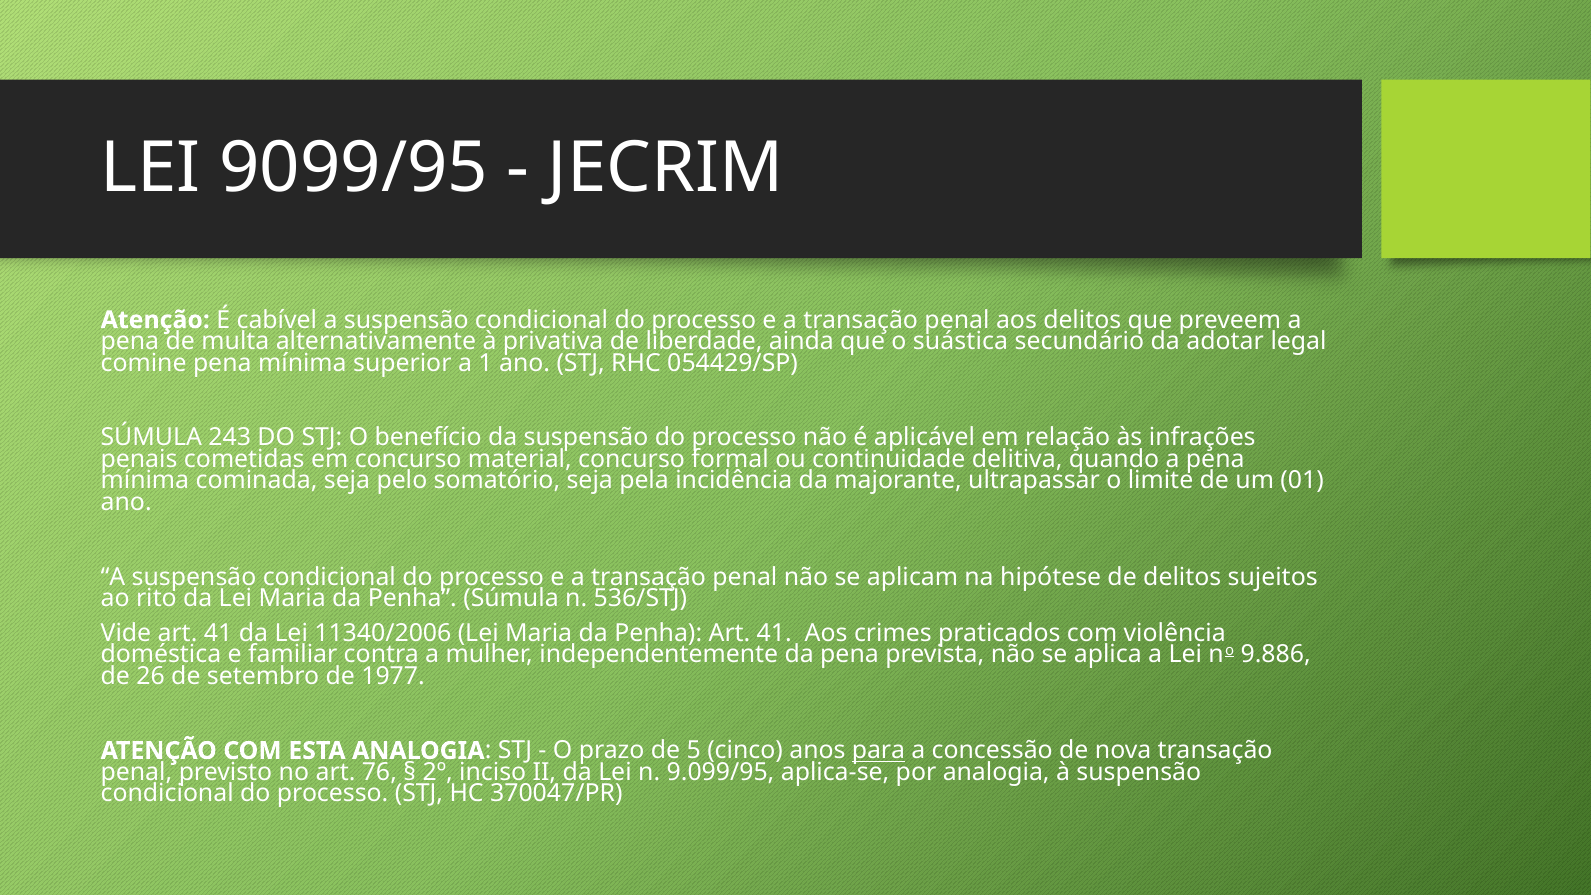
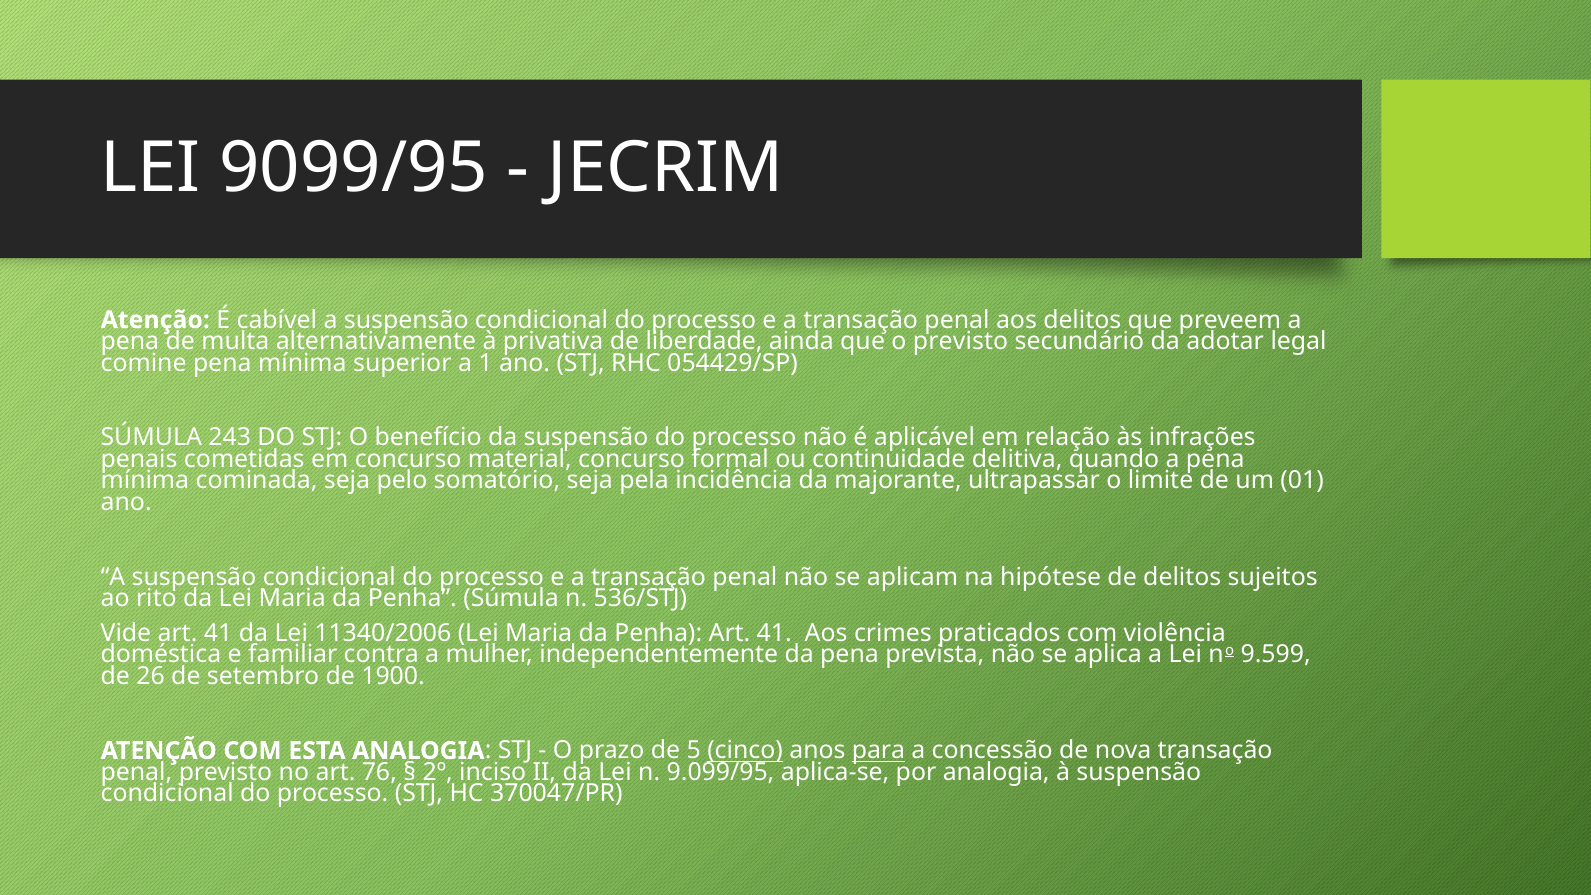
o suástica: suástica -> previsto (961, 341)
9.886: 9.886 -> 9.599 (1276, 655)
1977: 1977 -> 1900 (393, 676)
cinco underline: none -> present (745, 751)
